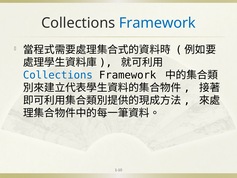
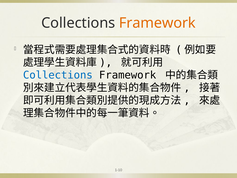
Framework colour: blue -> orange (157, 23)
